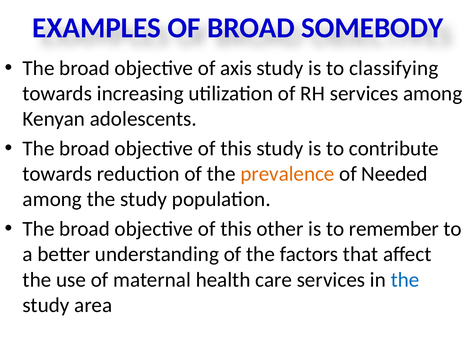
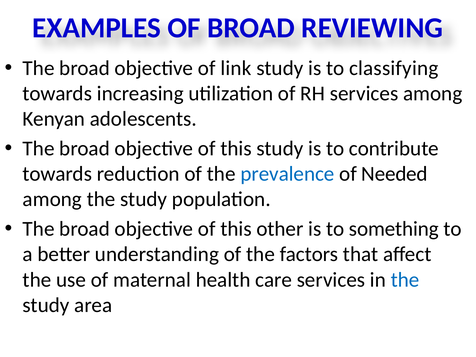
SOMEBODY: SOMEBODY -> REVIEWING (372, 28)
axis: axis -> link (236, 68)
prevalence colour: orange -> blue (287, 174)
remember: remember -> something (394, 229)
